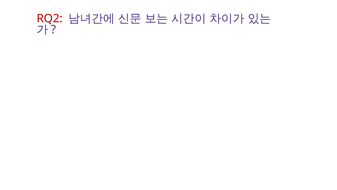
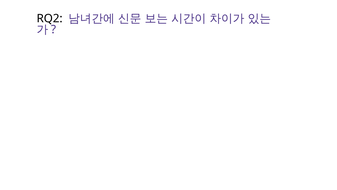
RQ2 colour: red -> black (50, 18)
